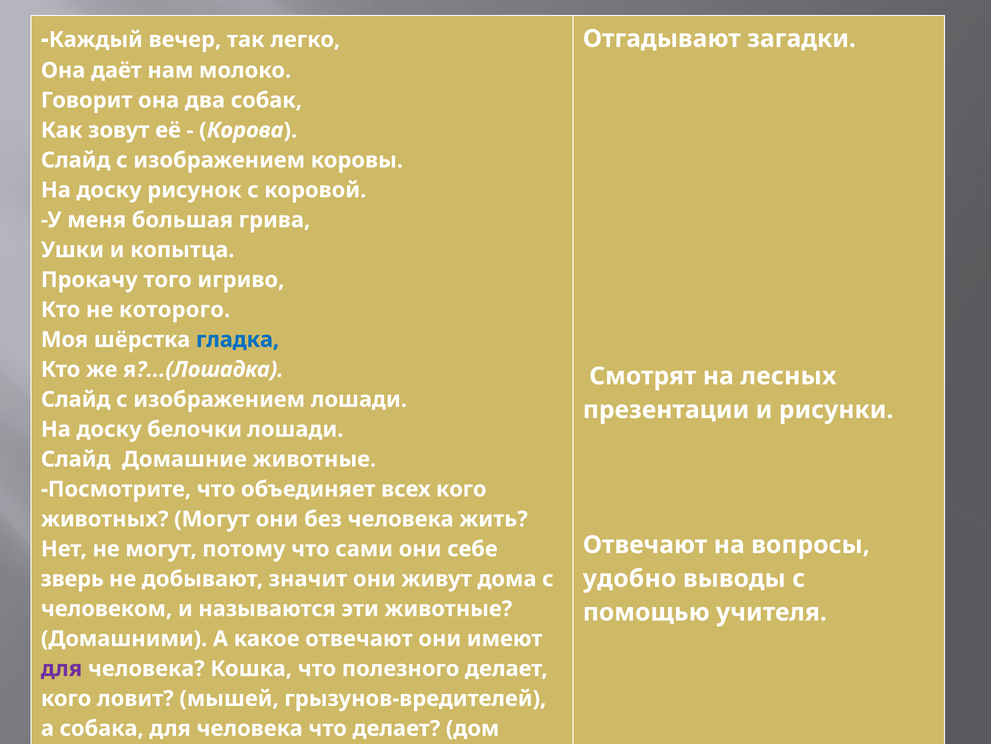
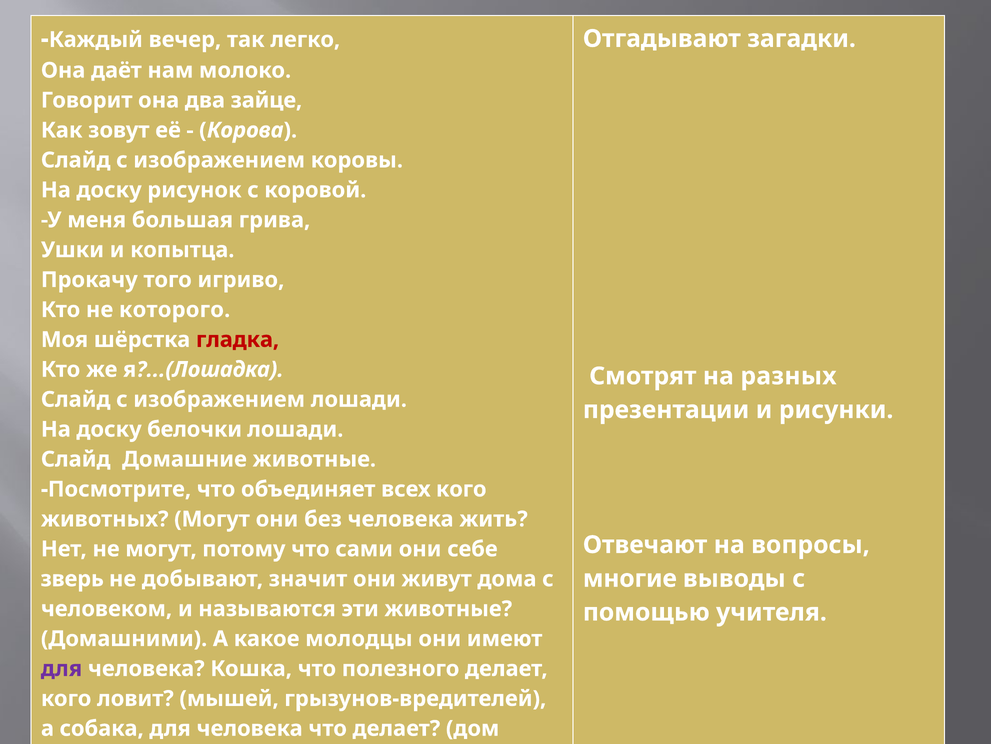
собак: собак -> зайце (266, 100)
гладка colour: blue -> red (238, 339)
лесных: лесных -> разных (788, 376)
удобно: удобно -> многие (630, 578)
какое отвечают: отвечают -> молодцы (359, 638)
